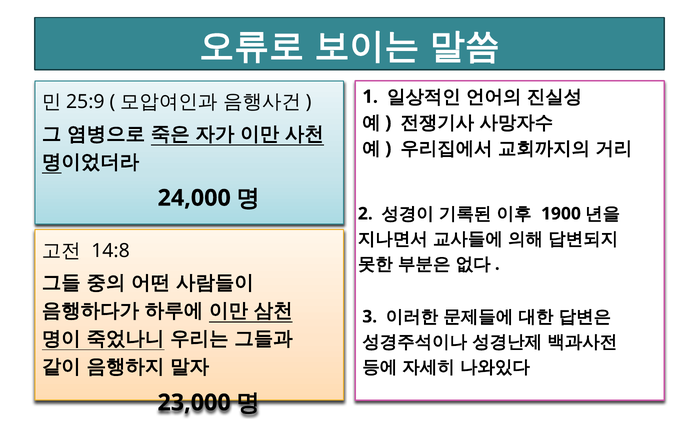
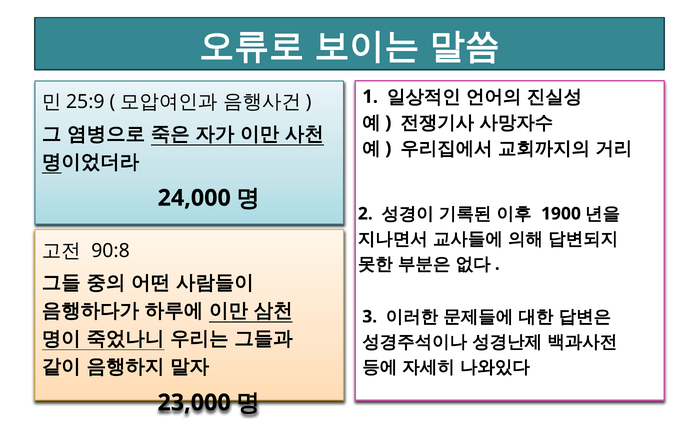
14:8: 14:8 -> 90:8 (111, 251)
